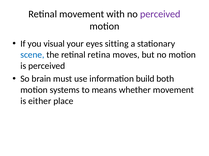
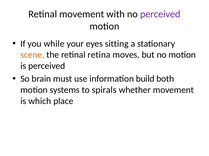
visual: visual -> while (54, 44)
scene colour: blue -> orange (32, 55)
means: means -> spirals (104, 90)
either: either -> which (40, 101)
